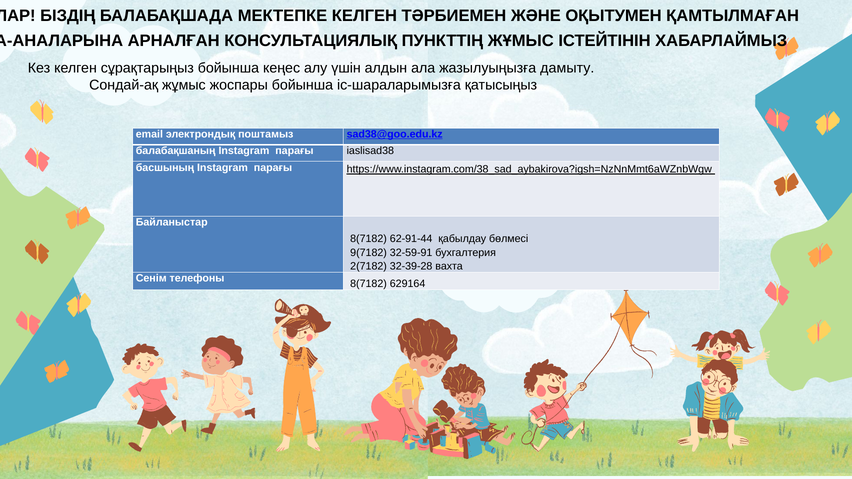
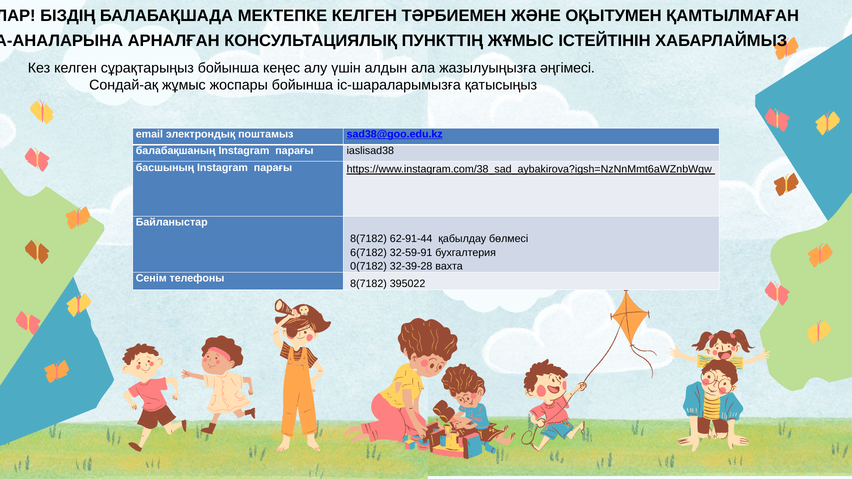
дамыту: дамыту -> әңгімесі (567, 68)
9(7182: 9(7182 -> 6(7182 (369, 253)
2(7182: 2(7182 -> 0(7182 (369, 266)
629164: 629164 -> 395022 (408, 284)
